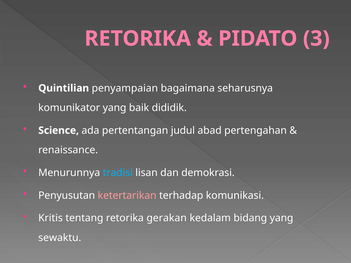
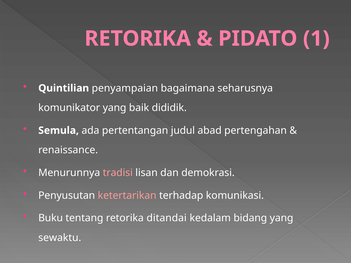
3: 3 -> 1 (316, 39)
Science: Science -> Semula (59, 131)
tradisi colour: light blue -> pink (118, 173)
Kritis: Kritis -> Buku (51, 218)
gerakan: gerakan -> ditandai (167, 218)
